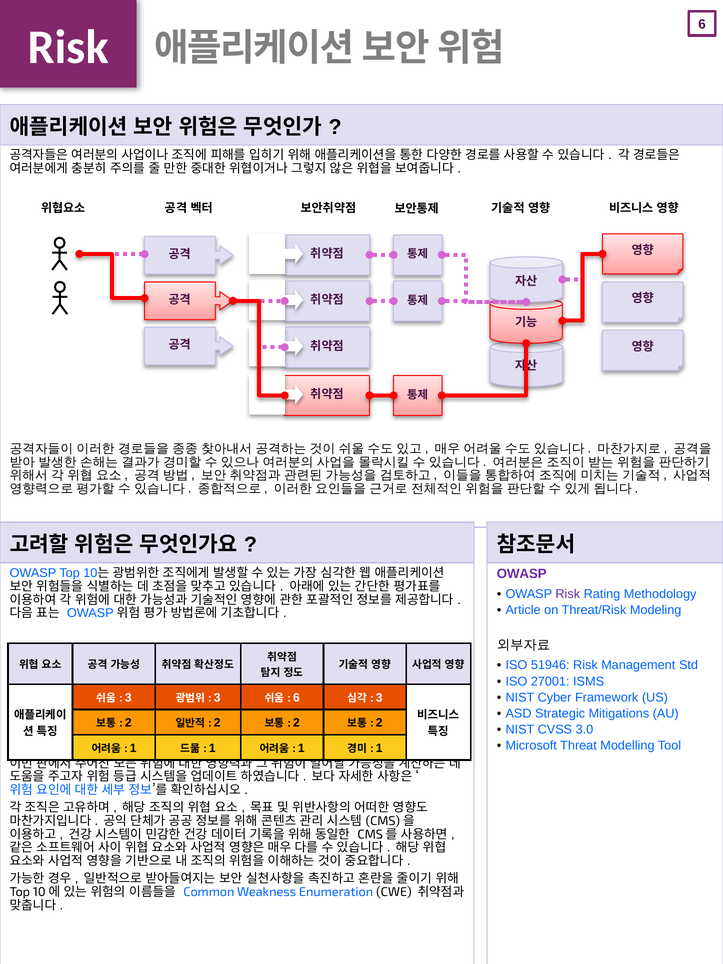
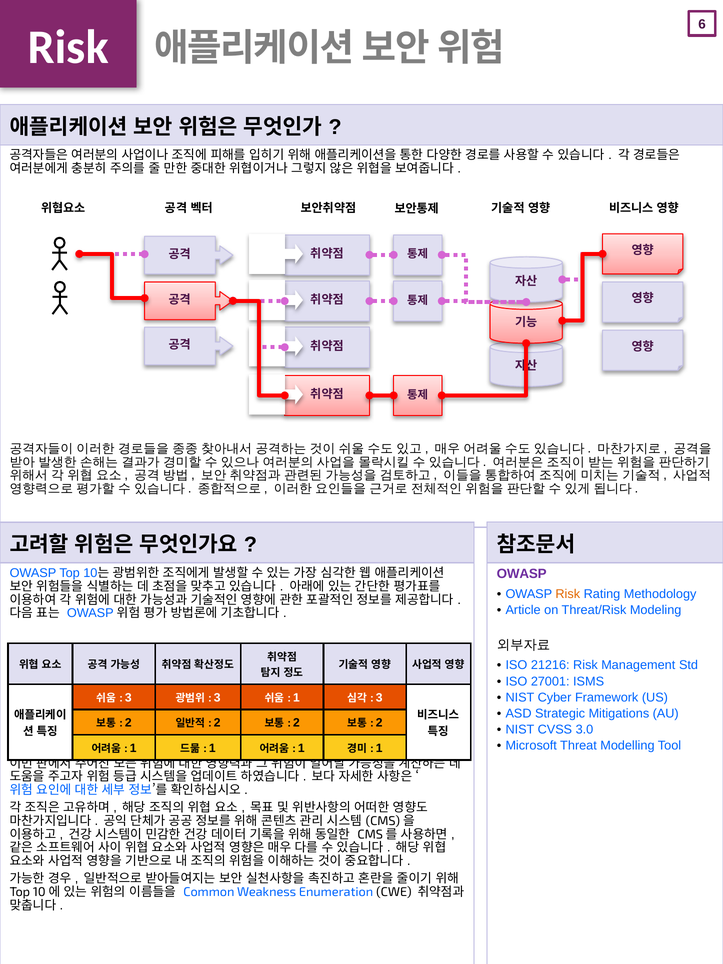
Risk colour: purple -> orange (568, 594)
51946: 51946 -> 21216 (550, 665)
6: 6 -> 1 (296, 698)
